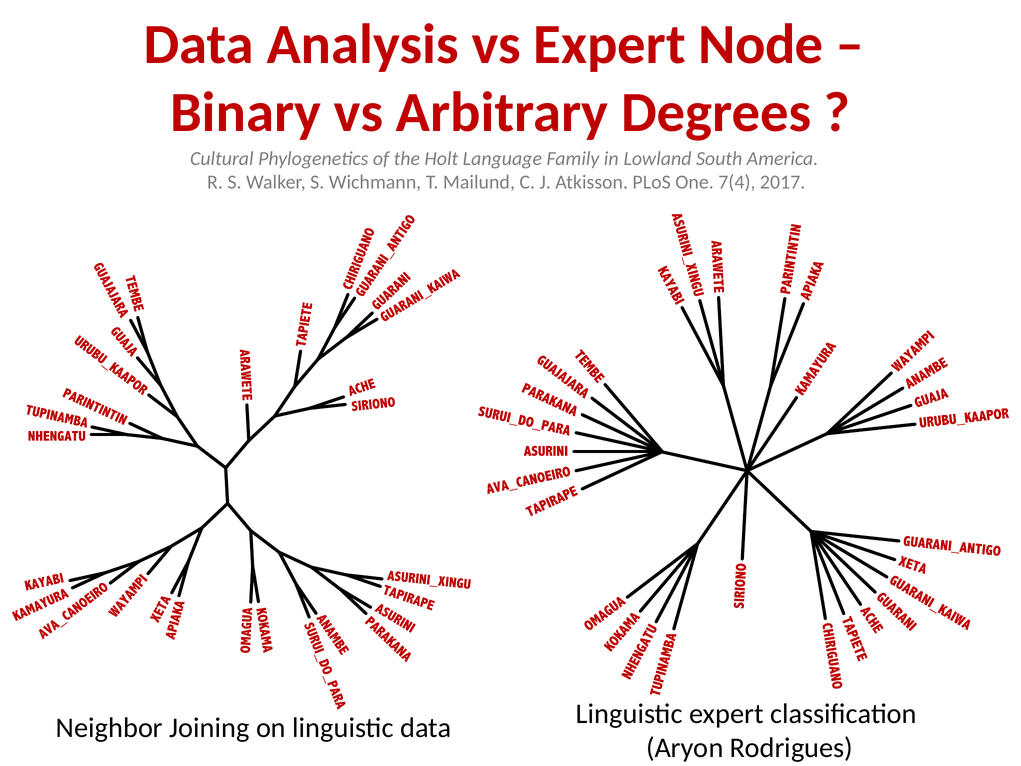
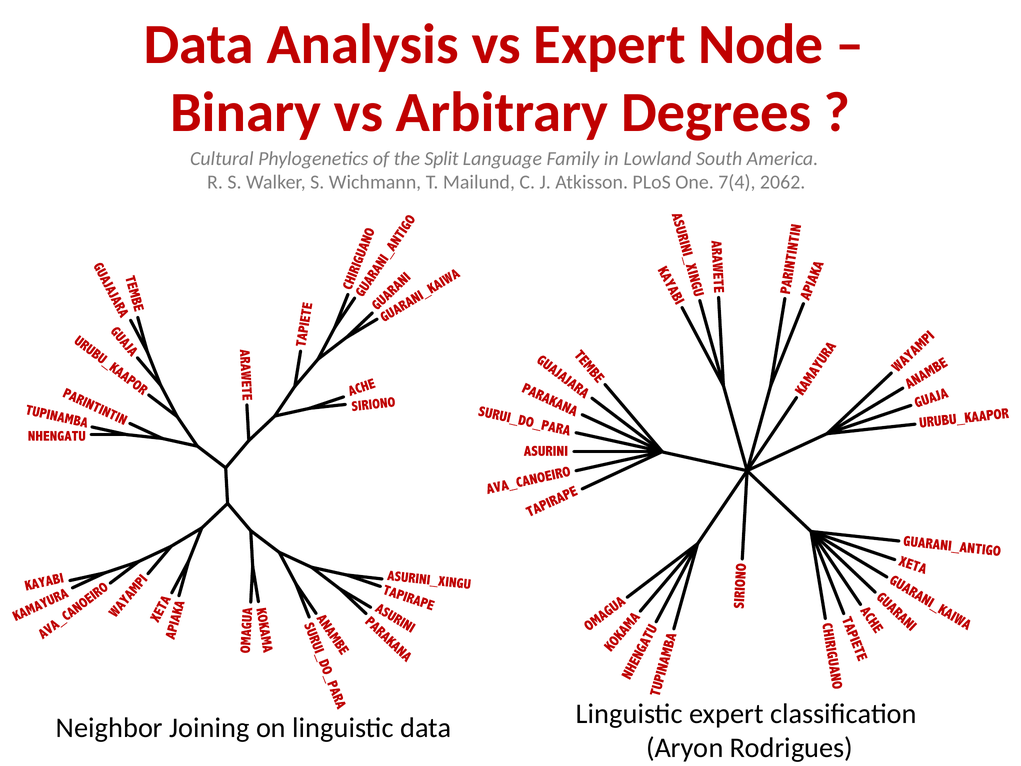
Holt: Holt -> Split (441, 158)
2017: 2017 -> 2062 (783, 182)
